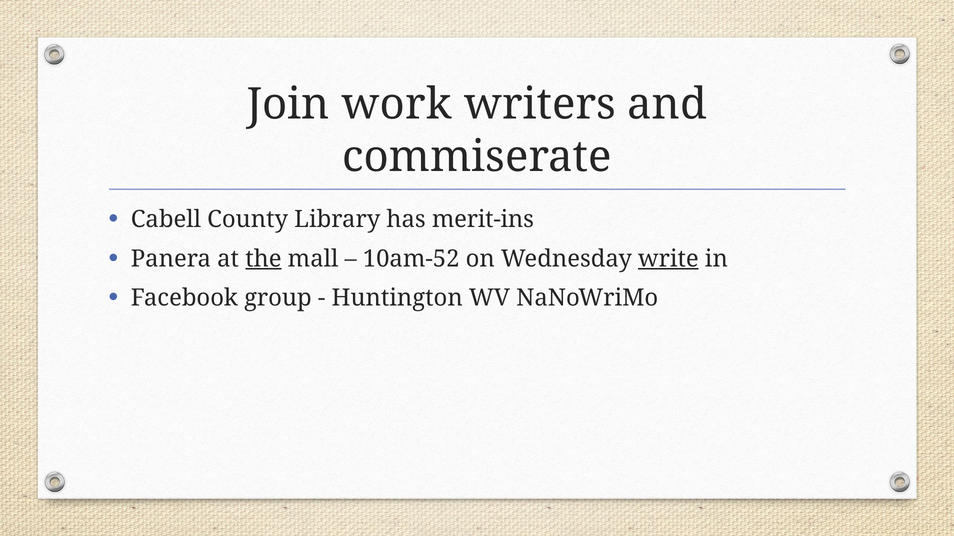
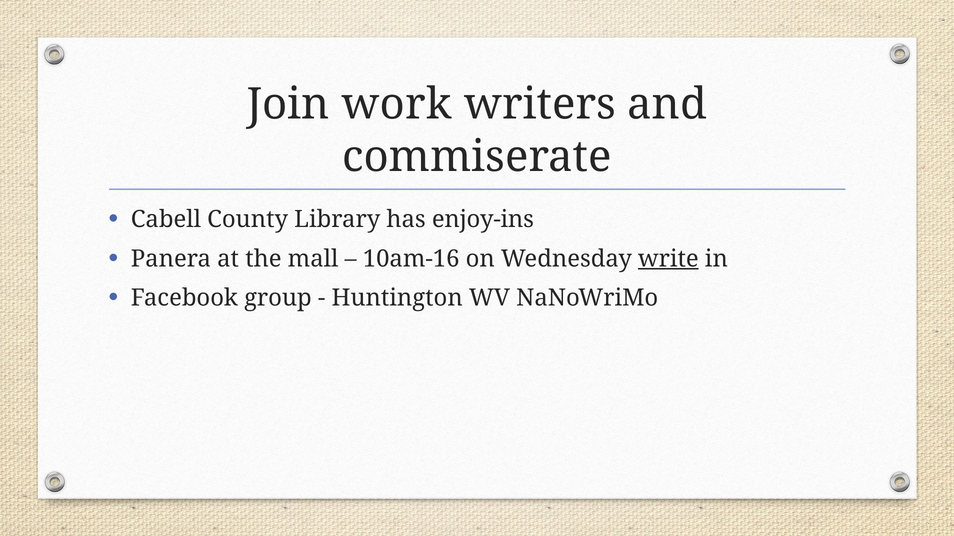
merit-ins: merit-ins -> enjoy-ins (483, 220)
the underline: present -> none (263, 259)
10am-52: 10am-52 -> 10am-16 (411, 259)
